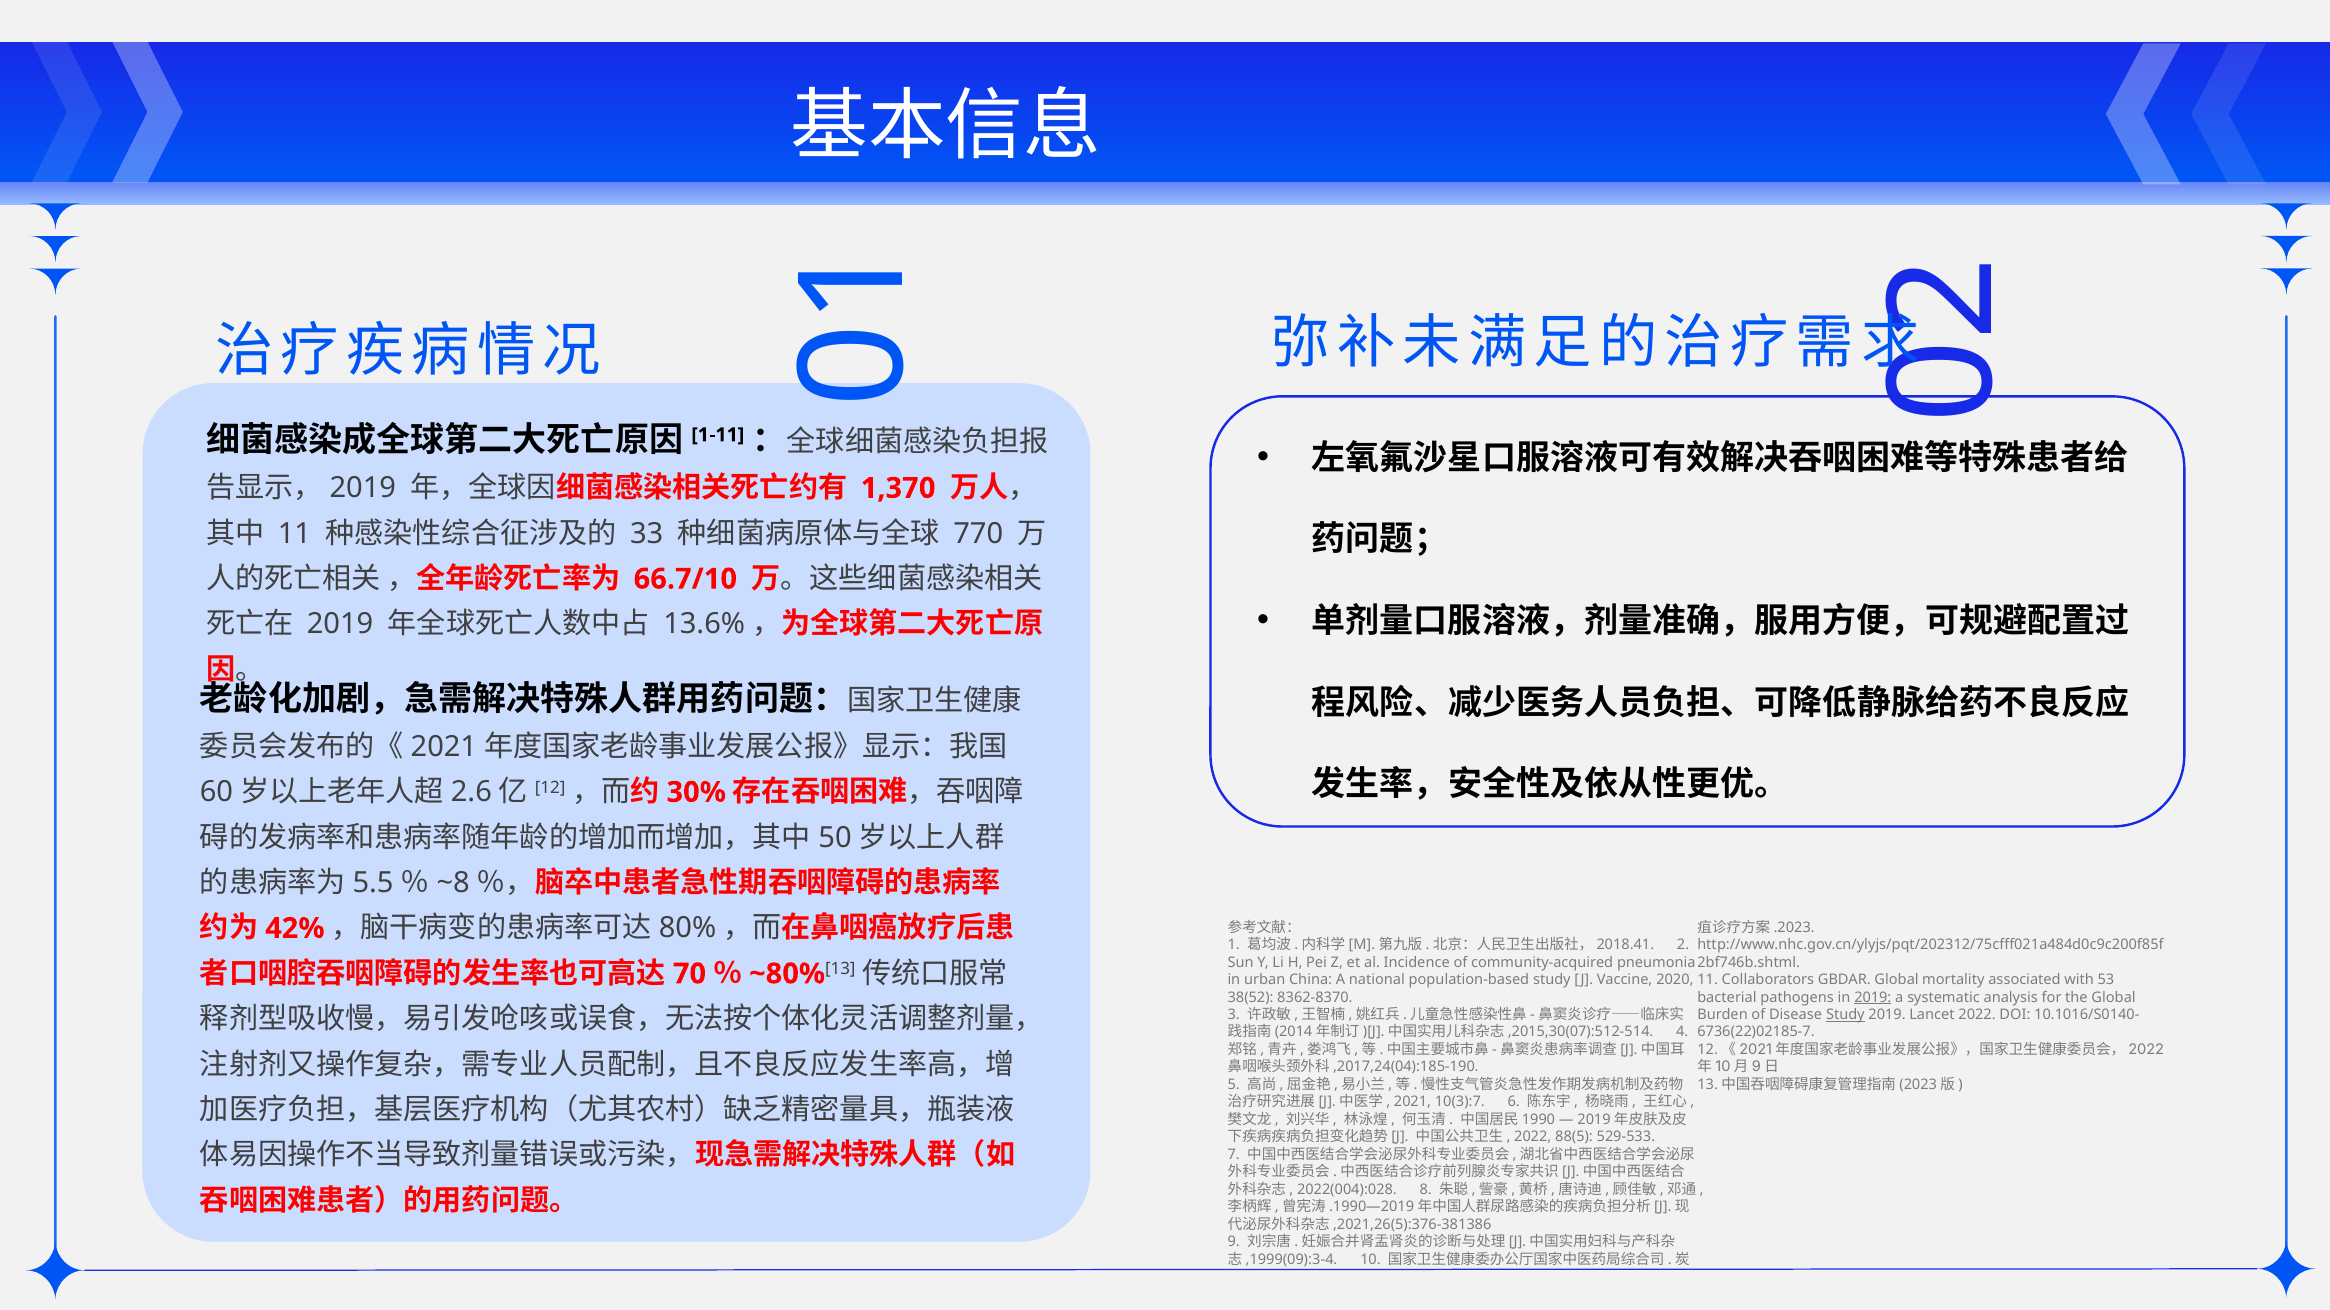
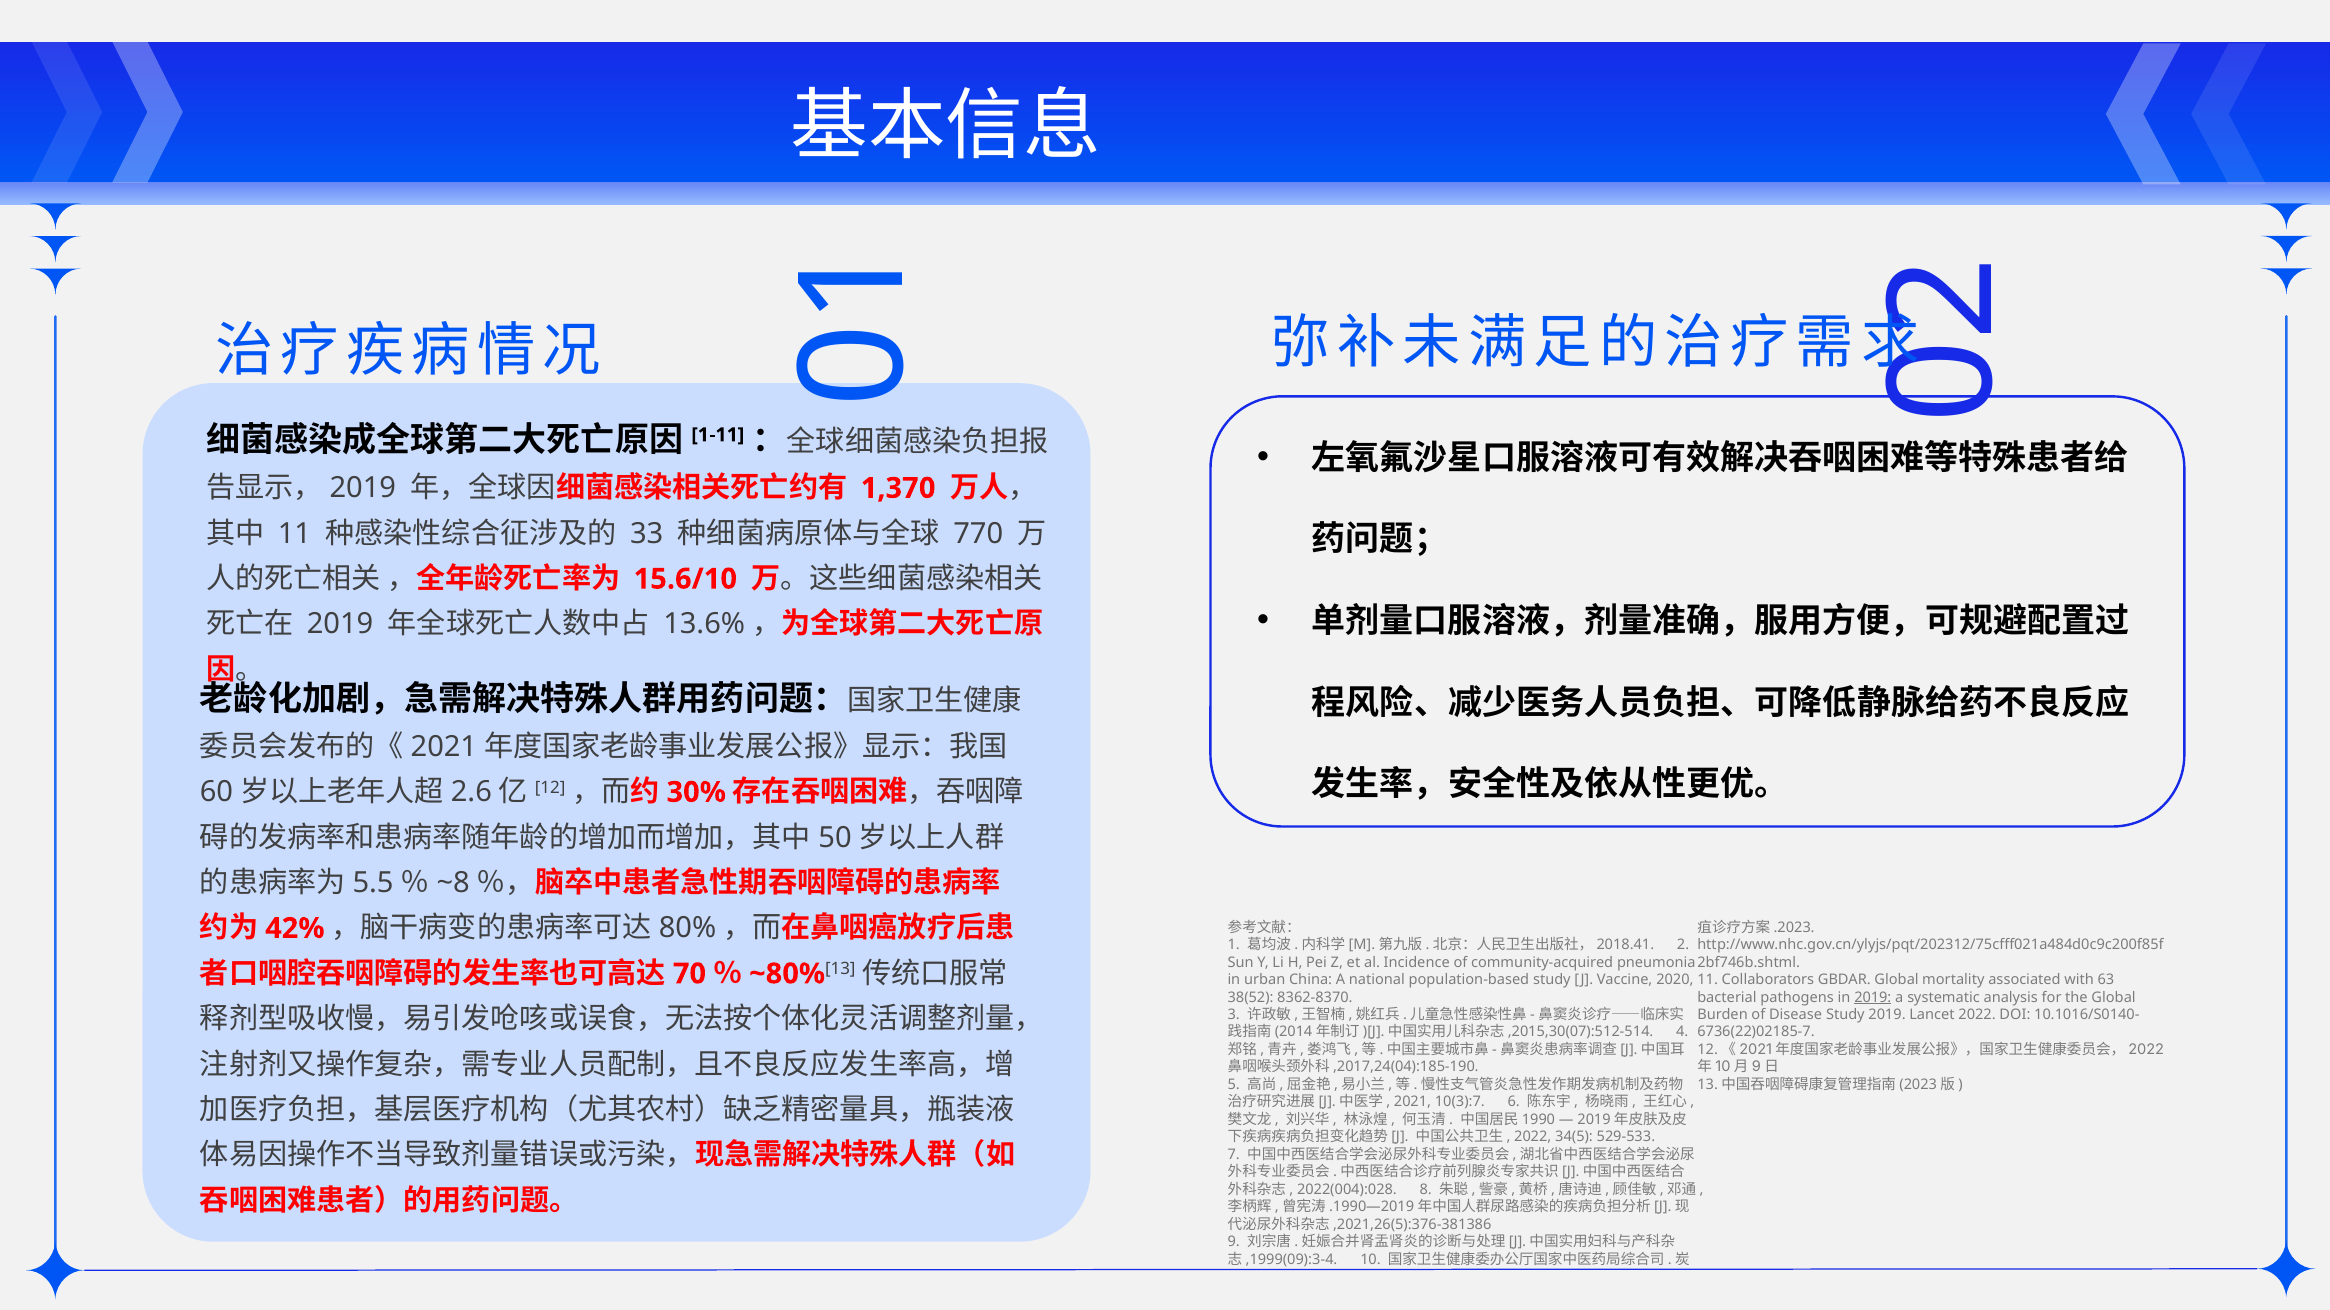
66.7/10: 66.7/10 -> 15.6/10 (685, 579)
53: 53 -> 63 (2106, 980)
Study underline: present -> none (1845, 1015)
88(5: 88(5 -> 34(5 (1574, 1138)
